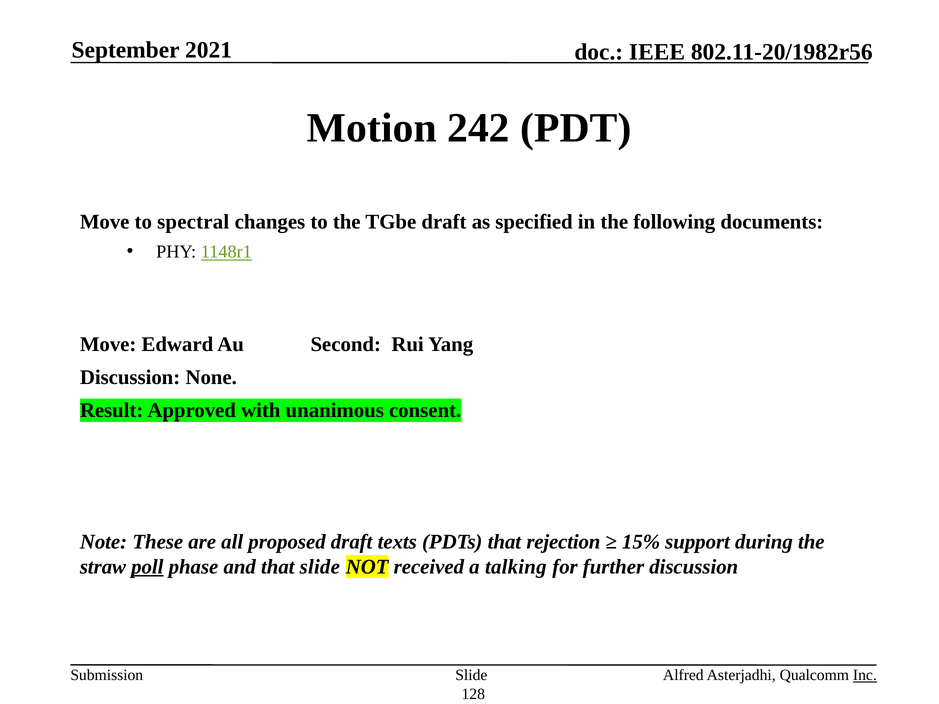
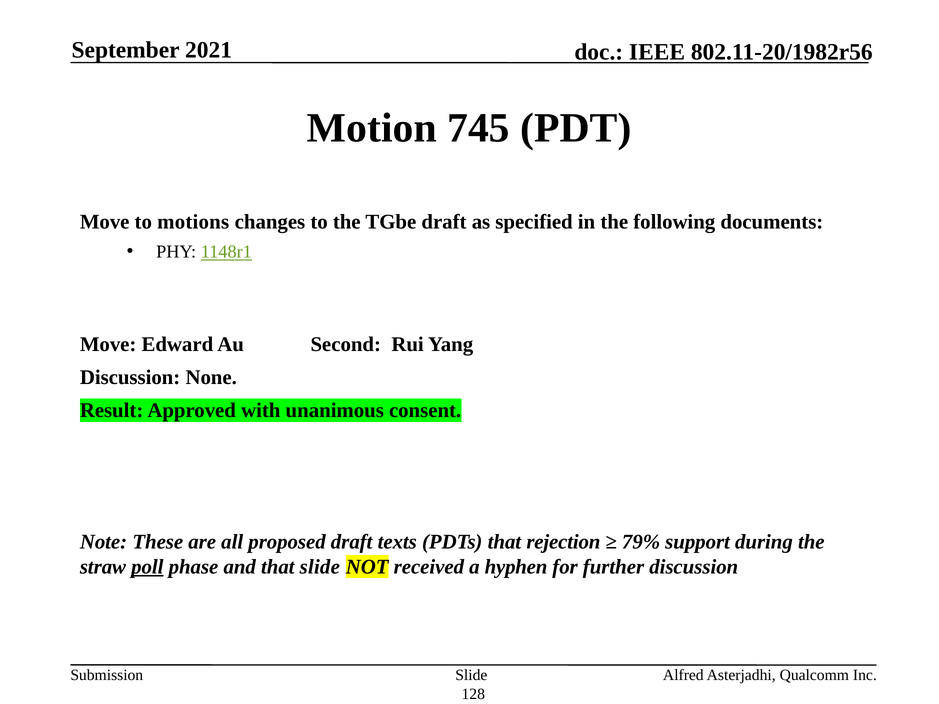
242: 242 -> 745 (478, 128)
spectral: spectral -> motions (193, 222)
15%: 15% -> 79% (641, 542)
talking: talking -> hyphen (516, 567)
Inc underline: present -> none (865, 675)
